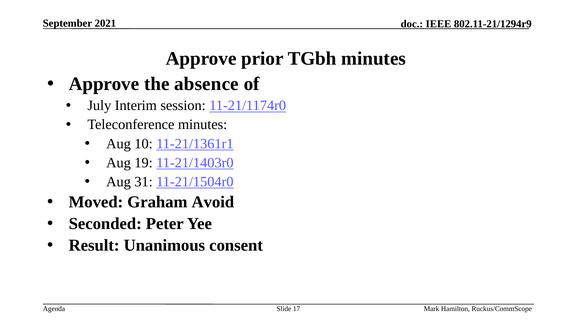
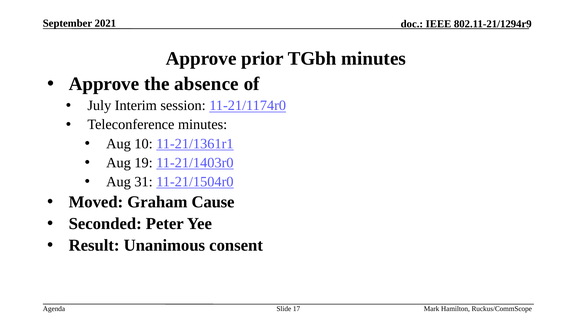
Avoid: Avoid -> Cause (213, 202)
